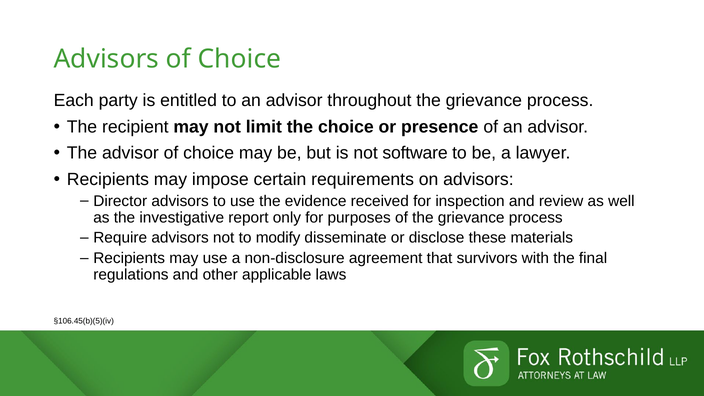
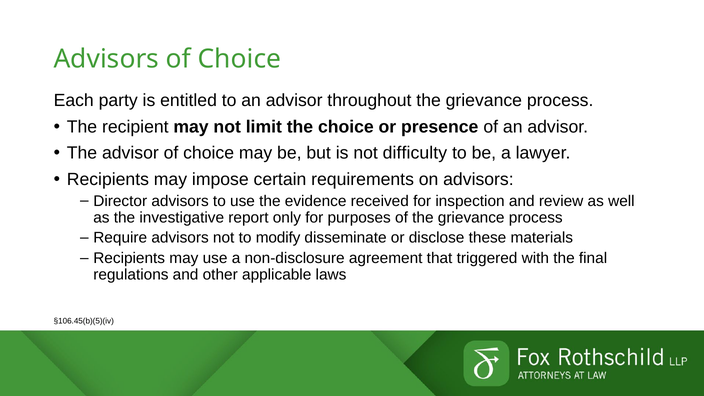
software: software -> difficulty (415, 153)
survivors: survivors -> triggered (487, 258)
